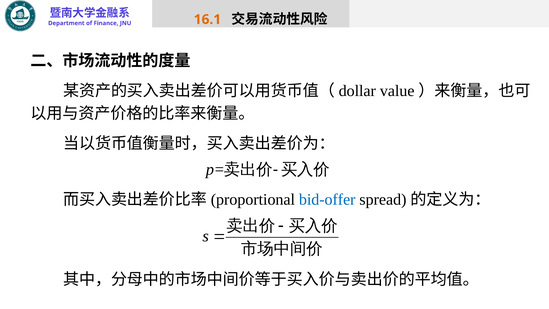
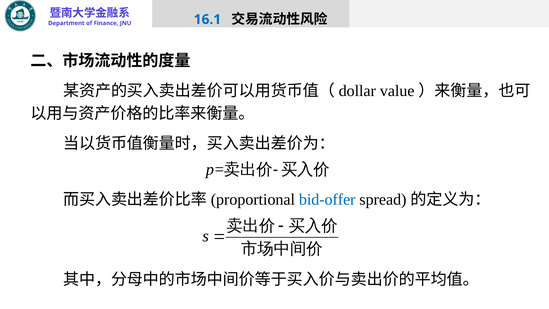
16.1 colour: orange -> blue (207, 19)
